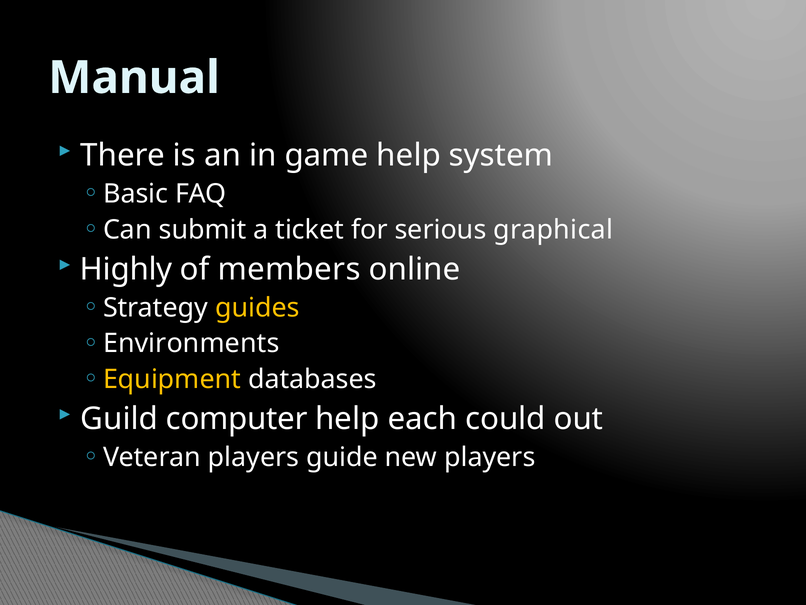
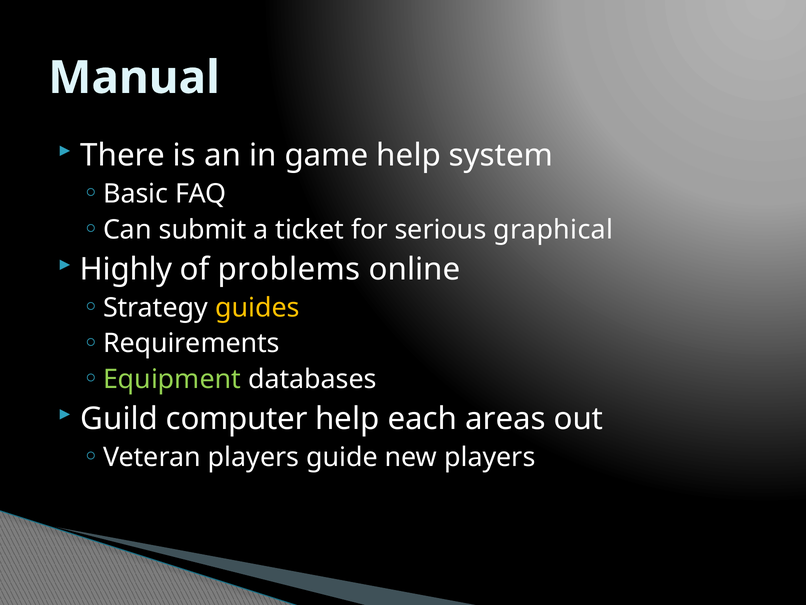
members: members -> problems (289, 269)
Environments: Environments -> Requirements (191, 343)
Equipment colour: yellow -> light green (172, 379)
could: could -> areas (505, 419)
